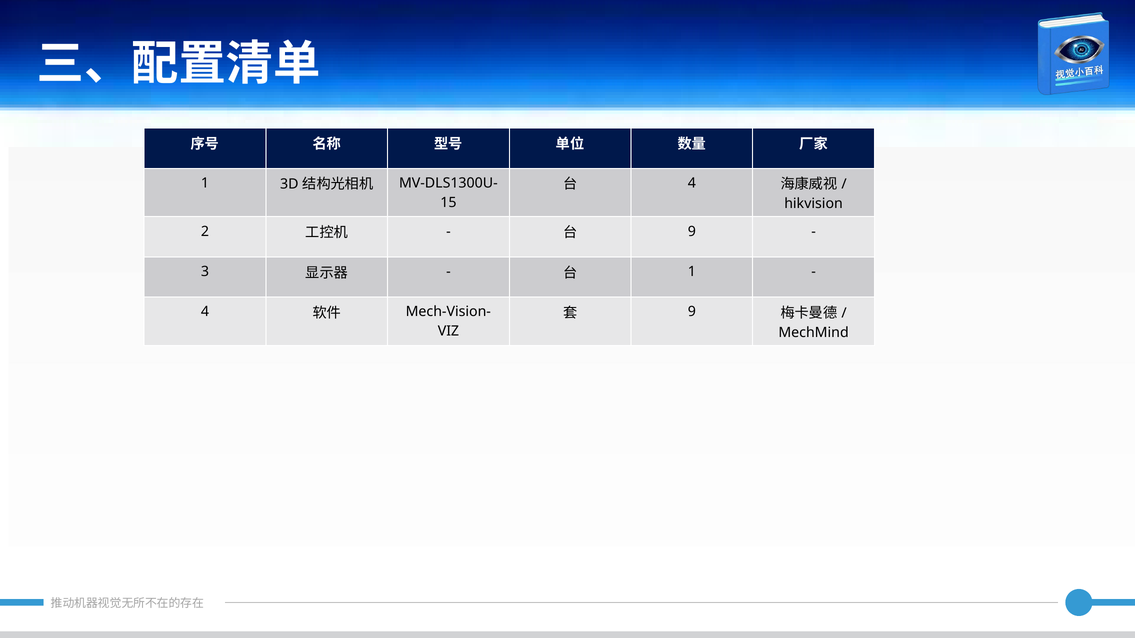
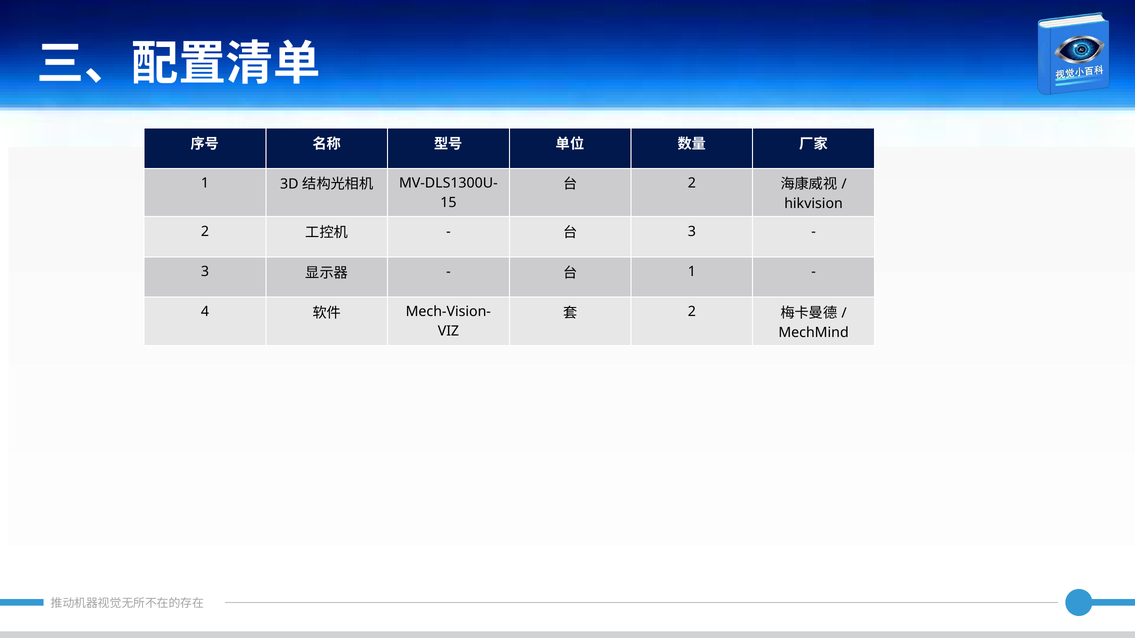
4: 4 -> 2 (692, 183)
9: 9 -> 3 (692, 232)
9: 9 -> 2 (692, 312)
